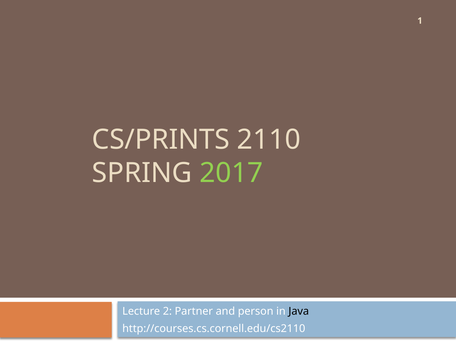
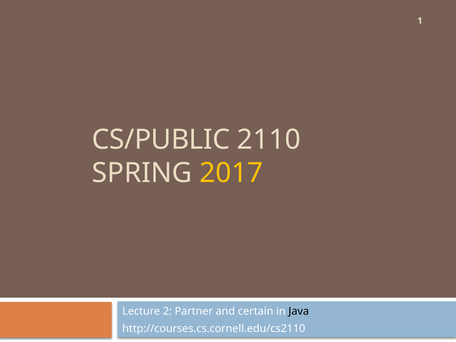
CS/PRINTS: CS/PRINTS -> CS/PUBLIC (161, 139)
2017 colour: light green -> yellow (231, 173)
person: person -> certain (256, 311)
